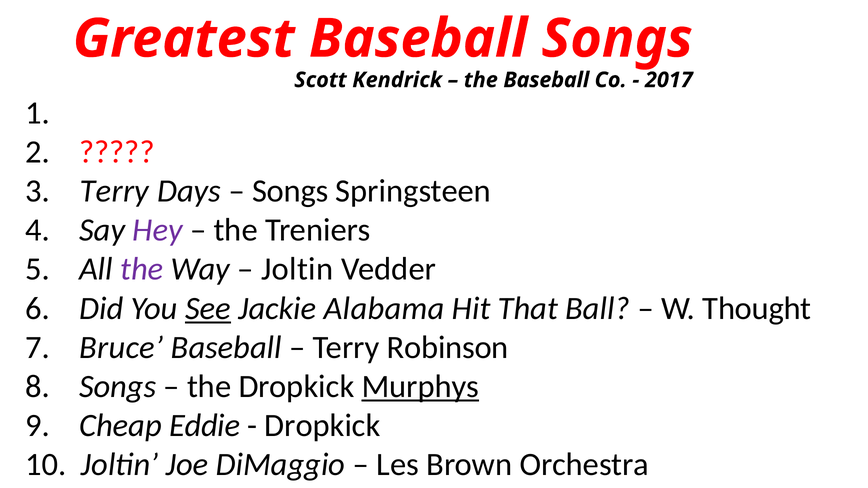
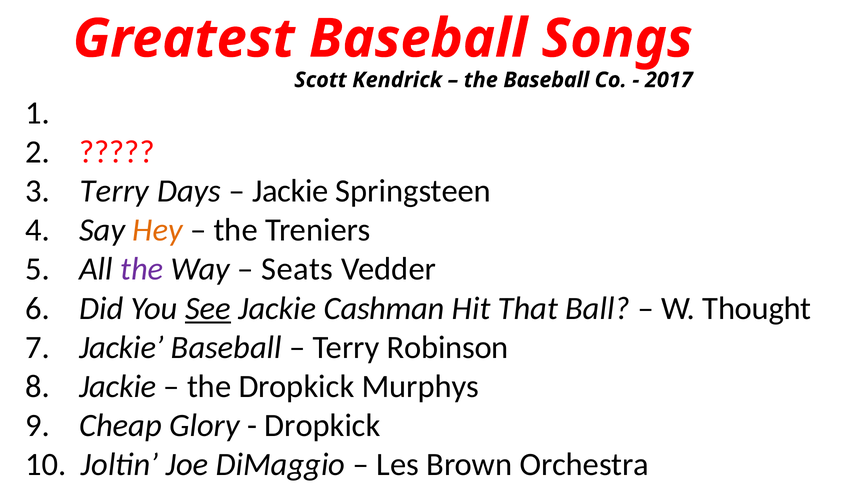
Songs: Songs -> Jackie (290, 191)
Hey colour: purple -> orange (158, 230)
Joltin: Joltin -> Seats (297, 269)
Alabama: Alabama -> Cashman (384, 308)
7 Bruce: Bruce -> Jackie (122, 348)
8 Songs: Songs -> Jackie (118, 387)
Murphys underline: present -> none (420, 387)
Eddie: Eddie -> Glory (204, 426)
